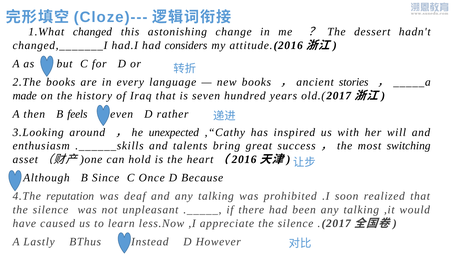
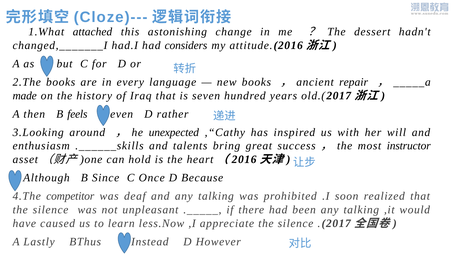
changed: changed -> attached (92, 32)
stories: stories -> repair (354, 82)
switching: switching -> instructor (409, 145)
reputation: reputation -> competitor (70, 196)
